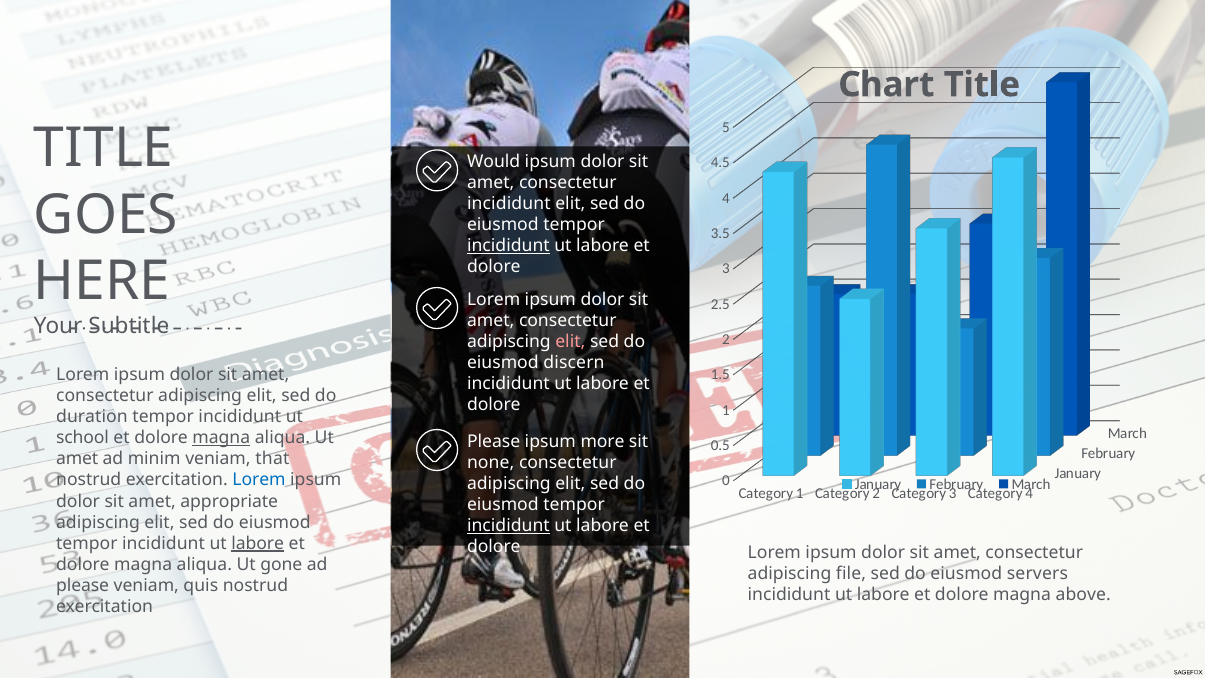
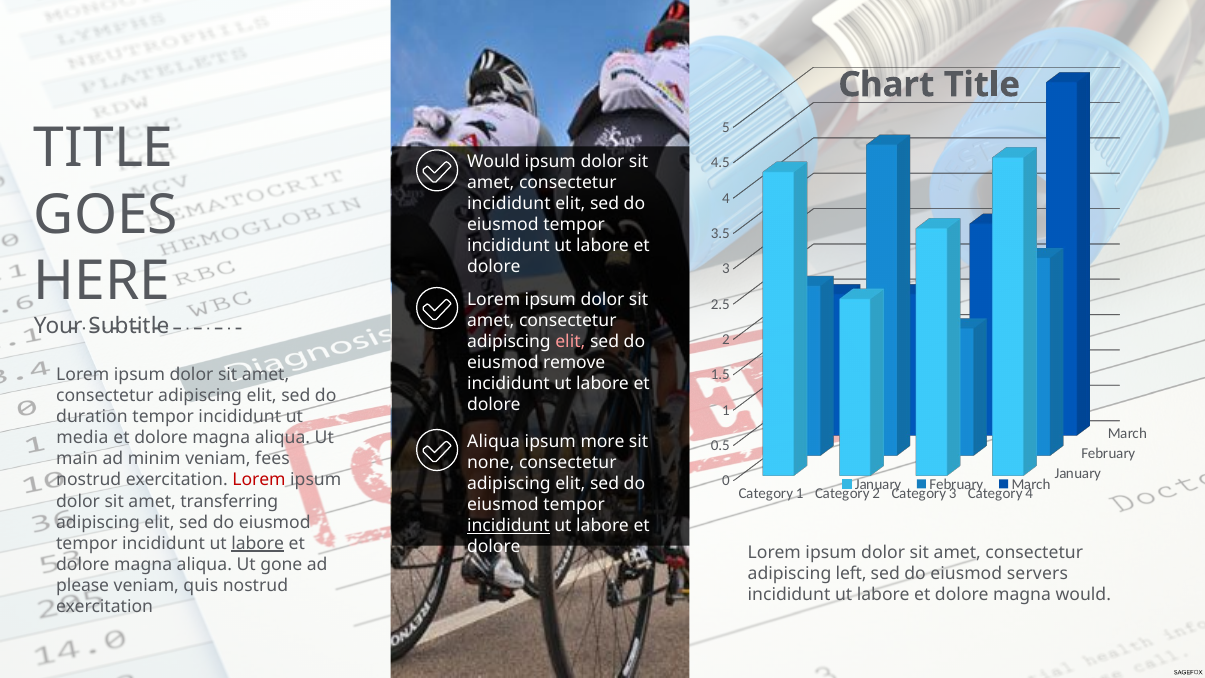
incididunt underline: present -> none (508, 246)
discern: discern -> remove (574, 363)
school: school -> media (82, 438)
magna underline: present -> none (221, 438)
Please: Please -> Aliqua (494, 441)
amet: amet -> main (77, 459)
that: that -> fees (272, 459)
Lorem colour: blue -> red (259, 480)
appropriate: appropriate -> transferring (229, 501)
file: file -> left (851, 573)
magna above: above -> would (1083, 594)
